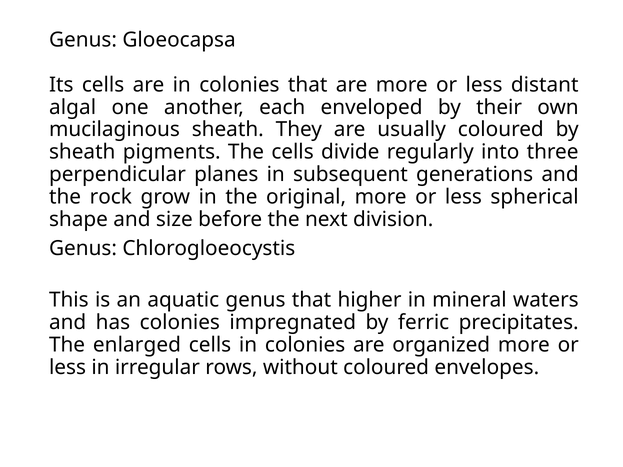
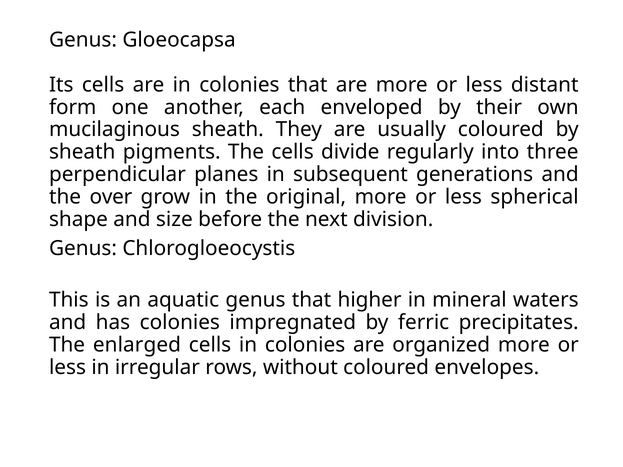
algal: algal -> form (73, 107)
rock: rock -> over (111, 197)
